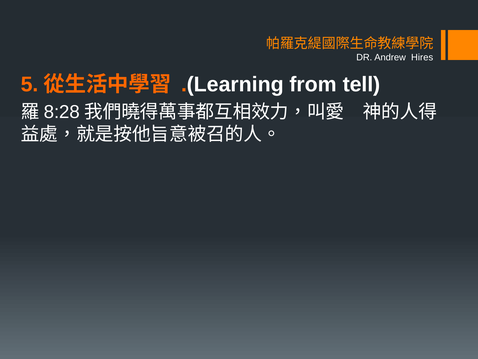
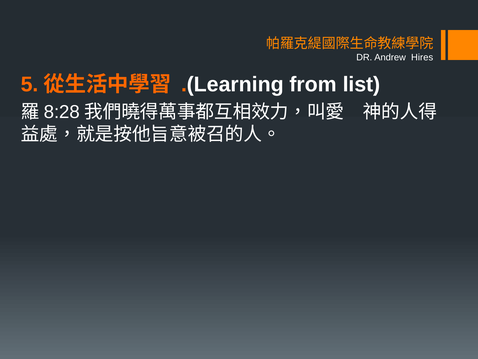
tell: tell -> list (362, 84)
